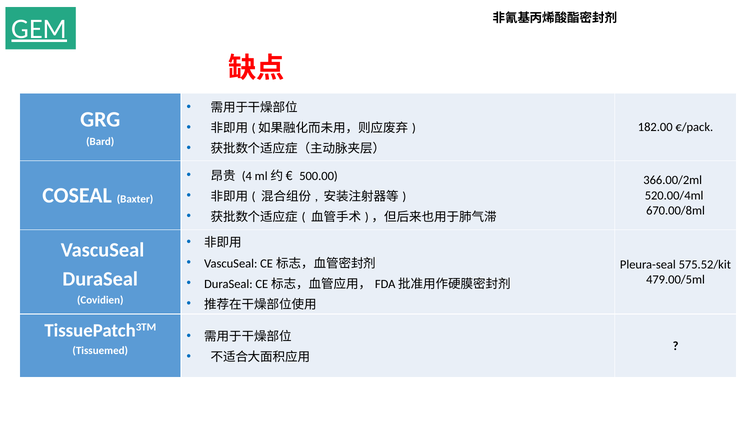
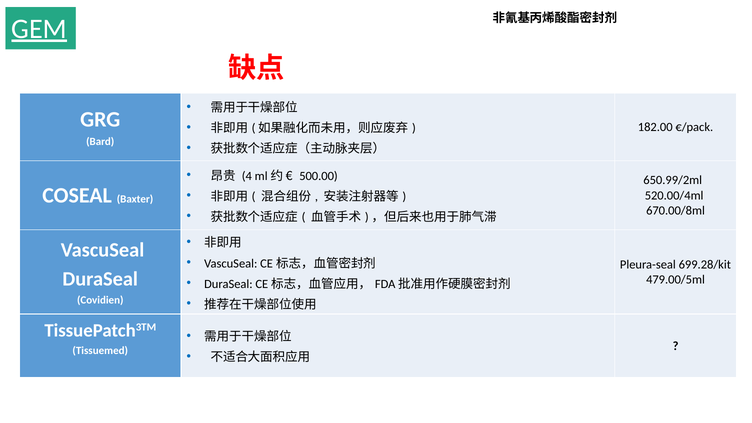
366.00/2ml: 366.00/2ml -> 650.99/2ml (673, 180)
575.52/kit: 575.52/kit -> 699.28/kit (705, 264)
